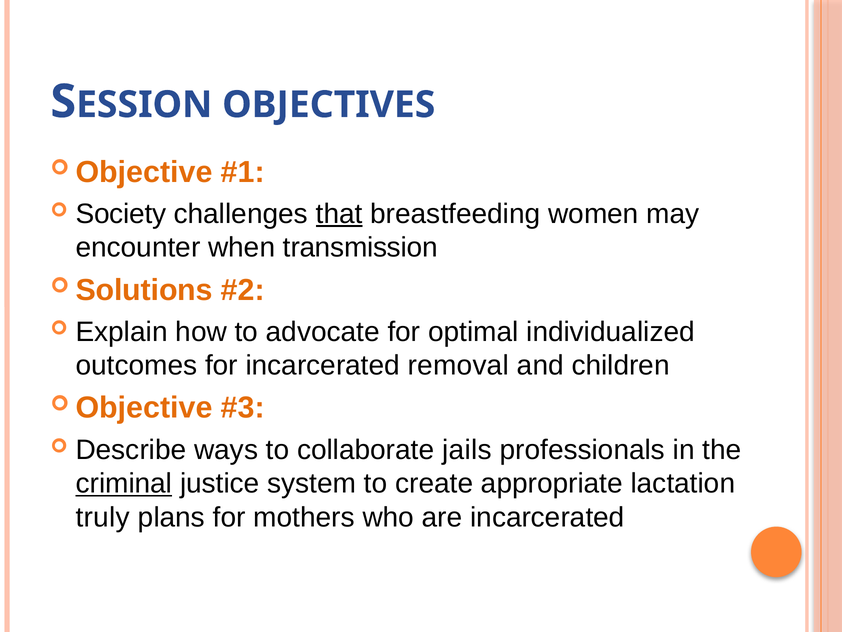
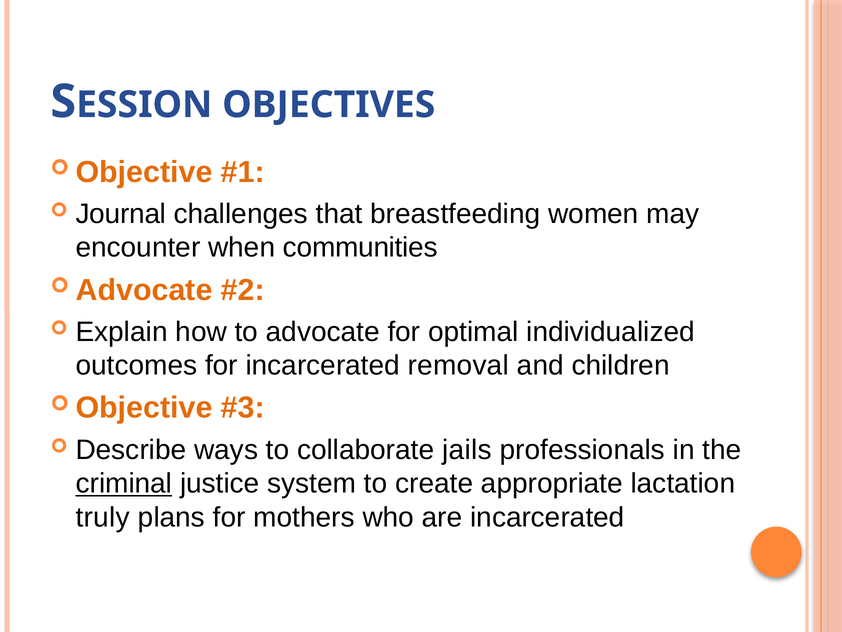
Society: Society -> Journal (121, 214)
that underline: present -> none (339, 214)
transmission: transmission -> communities (360, 247)
Solutions: Solutions -> Advocate (144, 290)
